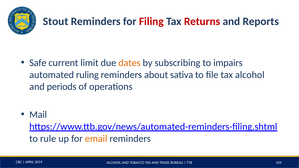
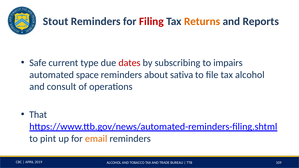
Returns colour: red -> orange (202, 21)
limit: limit -> type (89, 63)
dates colour: orange -> red (129, 63)
ruling: ruling -> space (87, 75)
periods: periods -> consult (62, 87)
Mail: Mail -> That (38, 115)
rule: rule -> pint (48, 139)
